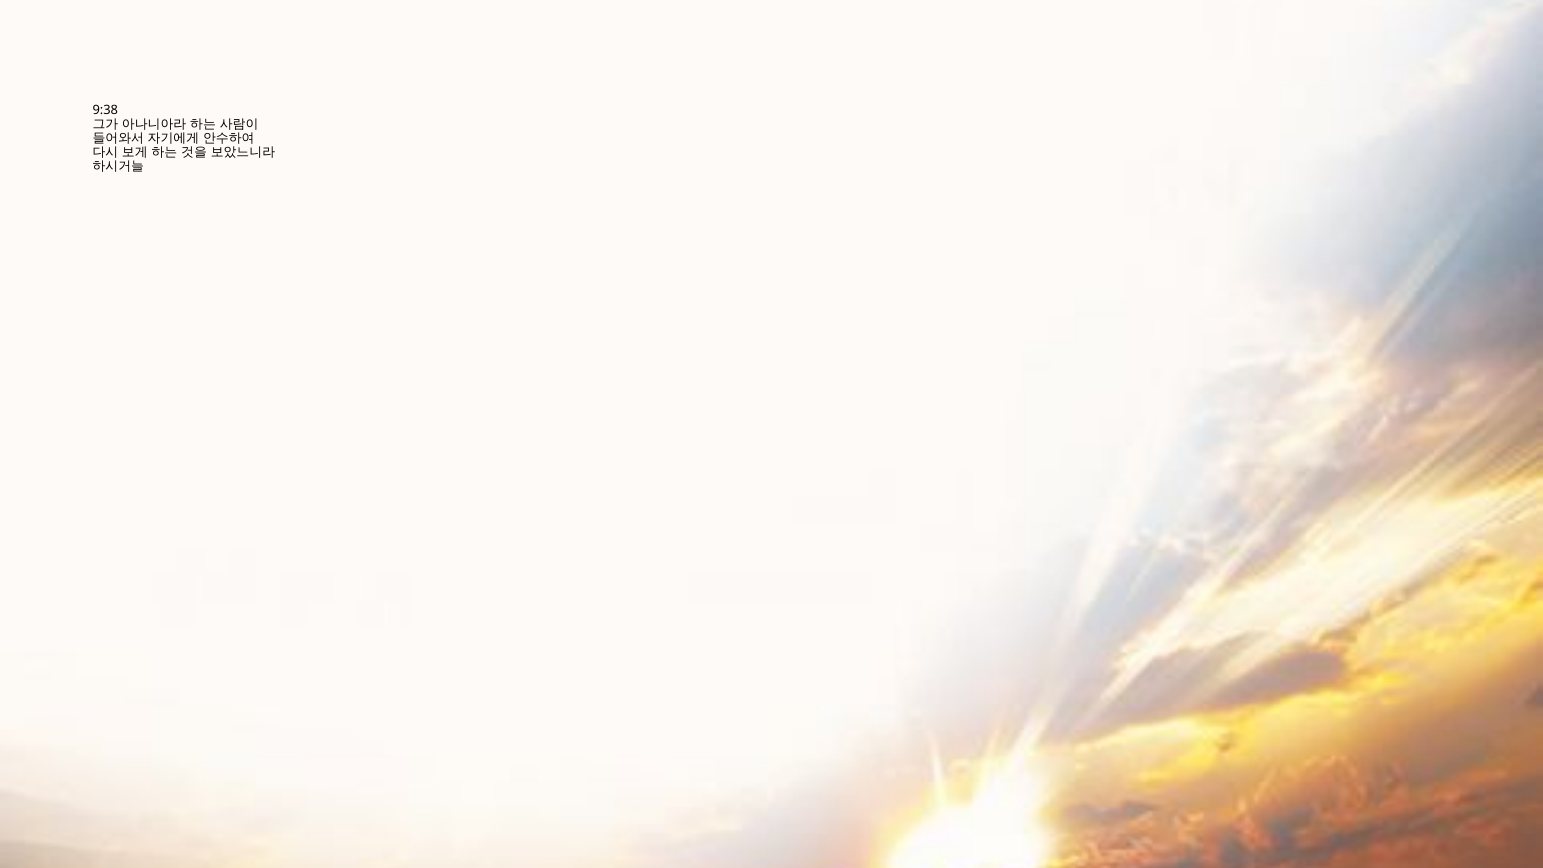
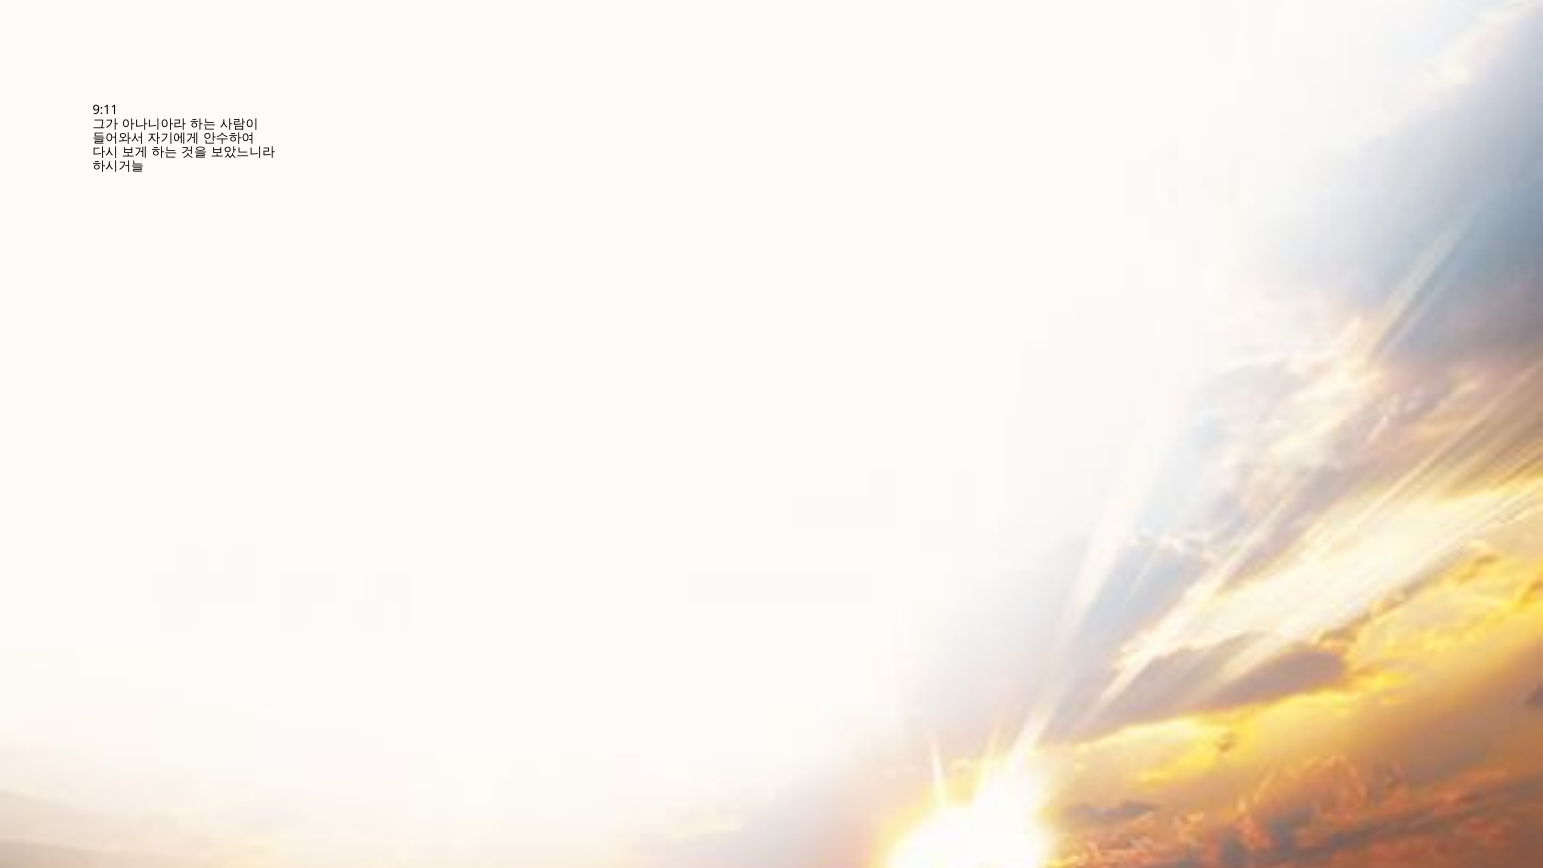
9:38: 9:38 -> 9:11 (105, 110)
